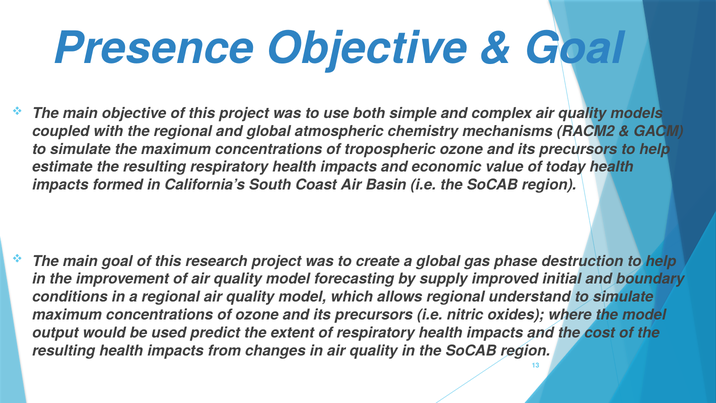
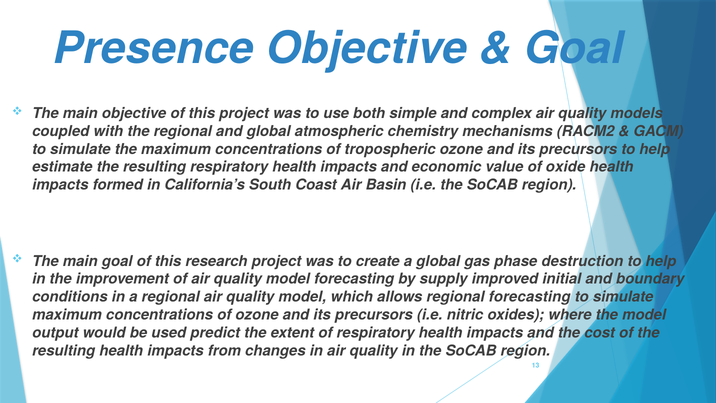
today: today -> oxide (566, 167)
regional understand: understand -> forecasting (530, 297)
